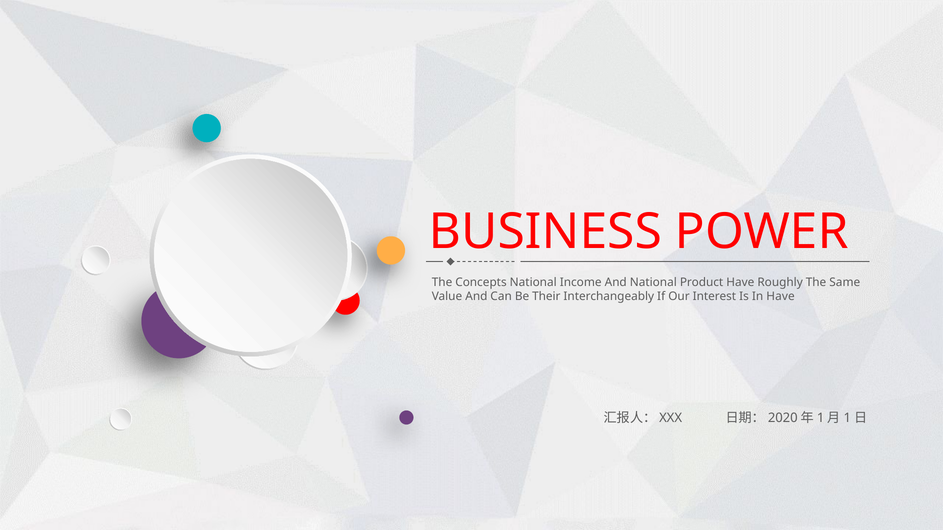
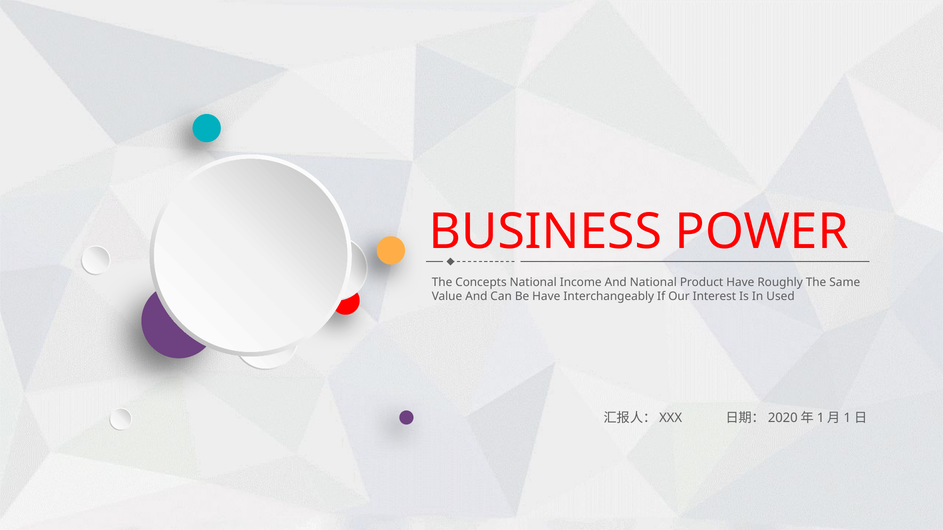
Be Their: Their -> Have (546, 296)
In Have: Have -> Used (781, 296)
